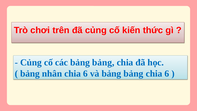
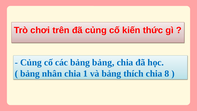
nhân chia 6: 6 -> 1 (85, 74)
và bảng bảng: bảng -> thích (133, 74)
6: 6 -> 8 (167, 74)
